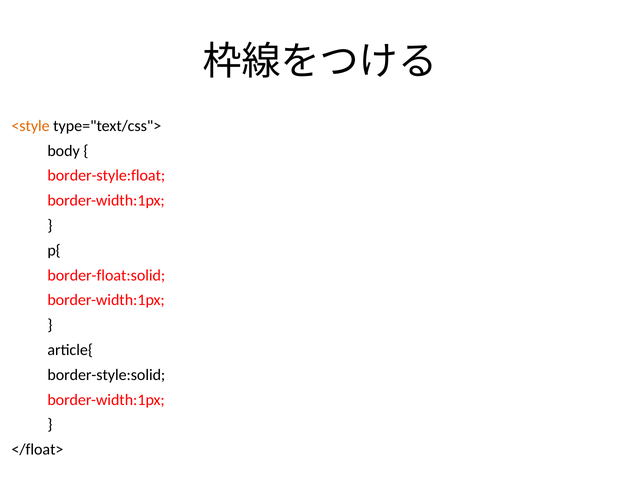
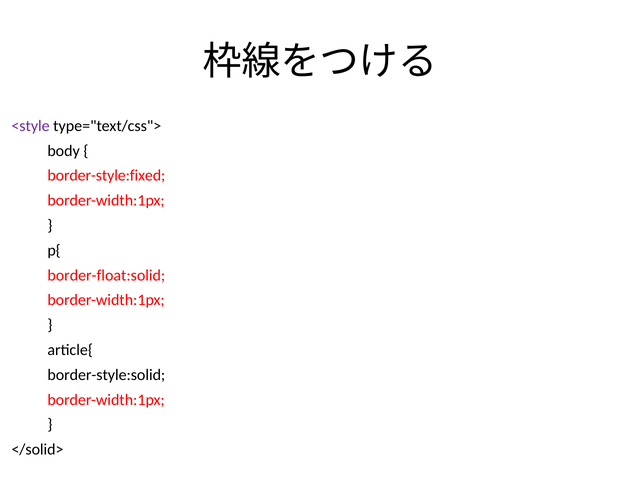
<style colour: orange -> purple (31, 126)
border-style:float: border-style:float -> border-style:fixed (106, 176)
</float>: </float> -> </solid> (37, 450)
